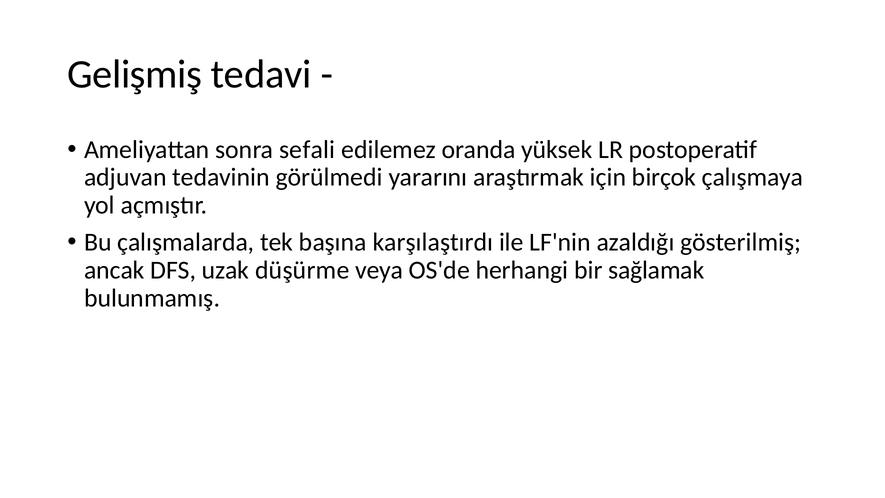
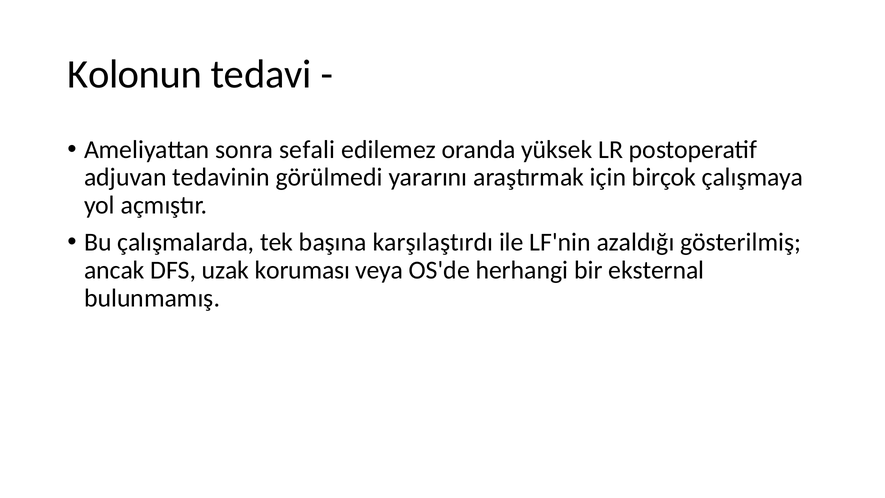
Gelişmiş: Gelişmiş -> Kolonun (135, 74)
düşürme: düşürme -> koruması (302, 270)
sağlamak: sağlamak -> eksternal (656, 270)
